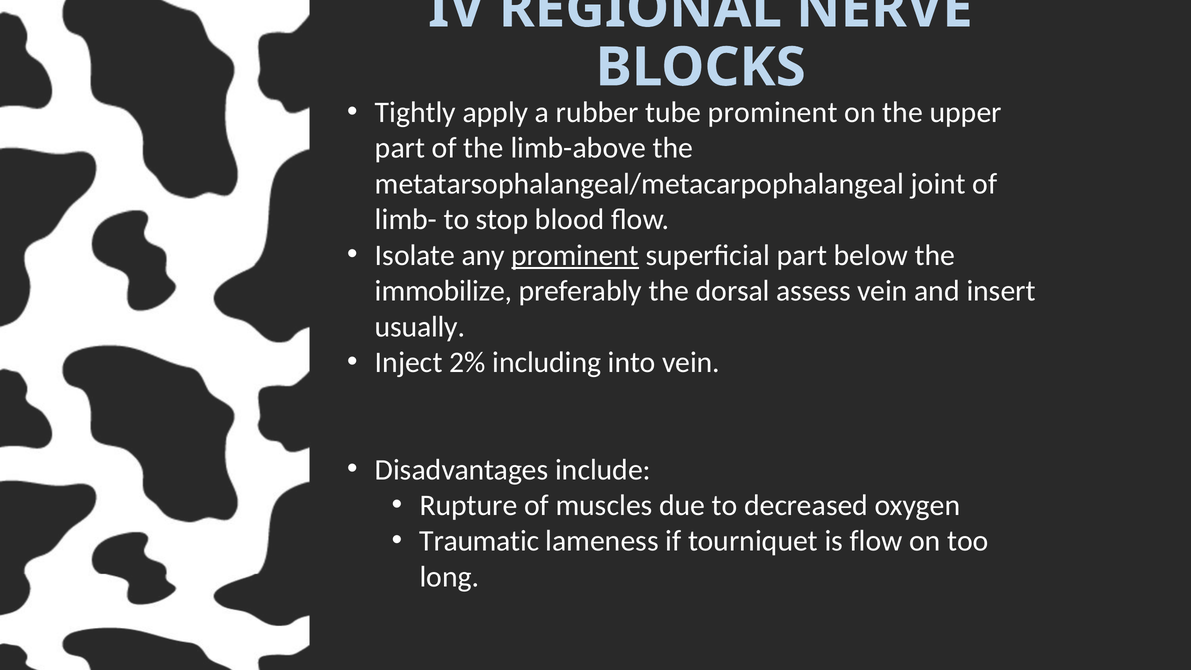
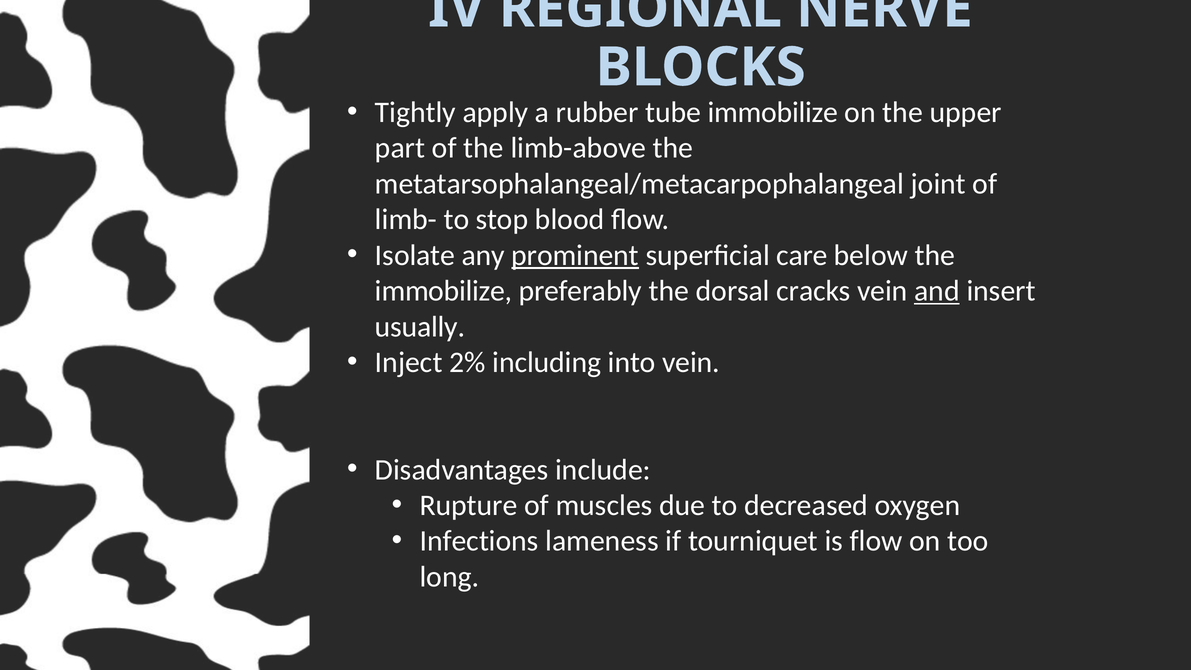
prominent: prominent -> immobilize (773, 112)
superficial part: part -> care (802, 255)
assess: assess -> cracks (814, 291)
and underline: none -> present (937, 291)
Traumatic: Traumatic -> Infections (479, 541)
